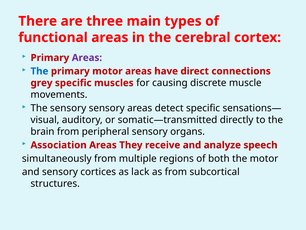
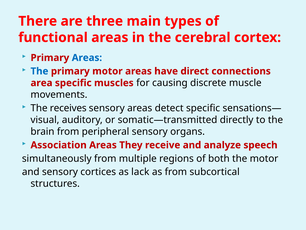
Areas colour: purple -> blue (87, 58)
grey: grey -> area (41, 83)
The sensory: sensory -> receives (68, 108)
